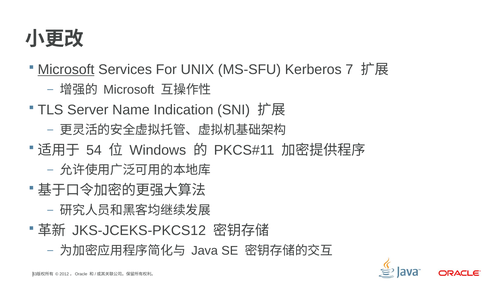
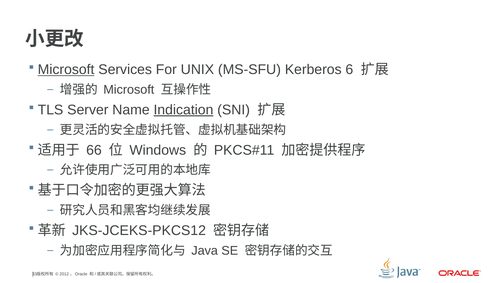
7: 7 -> 6 (349, 70)
Indication underline: none -> present (183, 110)
54: 54 -> 66 (94, 150)
